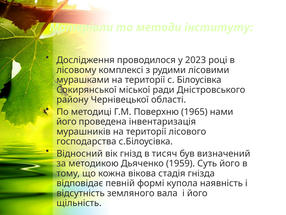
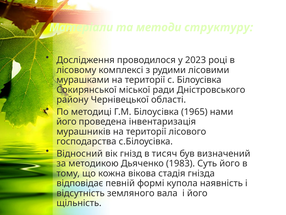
інституту: інституту -> структуру (219, 27)
Г.М Поверхню: Поверхню -> Білоусівка (156, 112)
1959: 1959 -> 1983 (181, 163)
